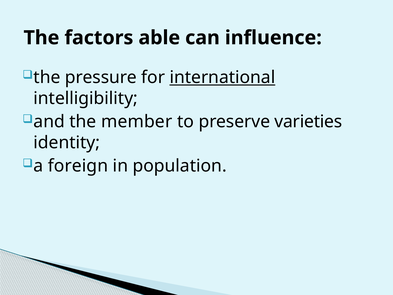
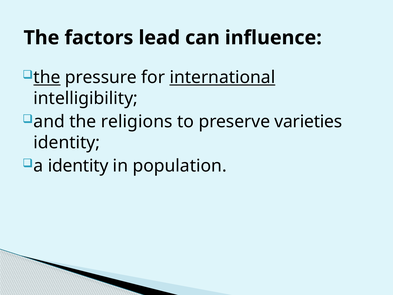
able: able -> lead (159, 38)
the underline: none -> present (47, 77)
member: member -> religions (137, 121)
a foreign: foreign -> identity (78, 166)
